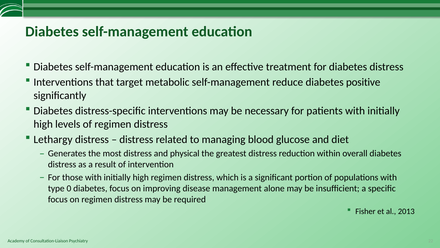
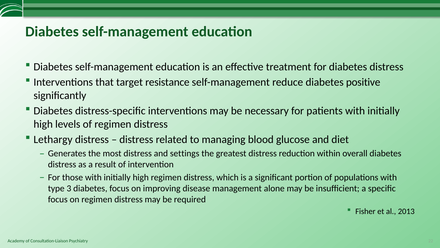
metabolic: metabolic -> resistance (167, 82)
physical: physical -> settings (185, 153)
0: 0 -> 3 (69, 188)
